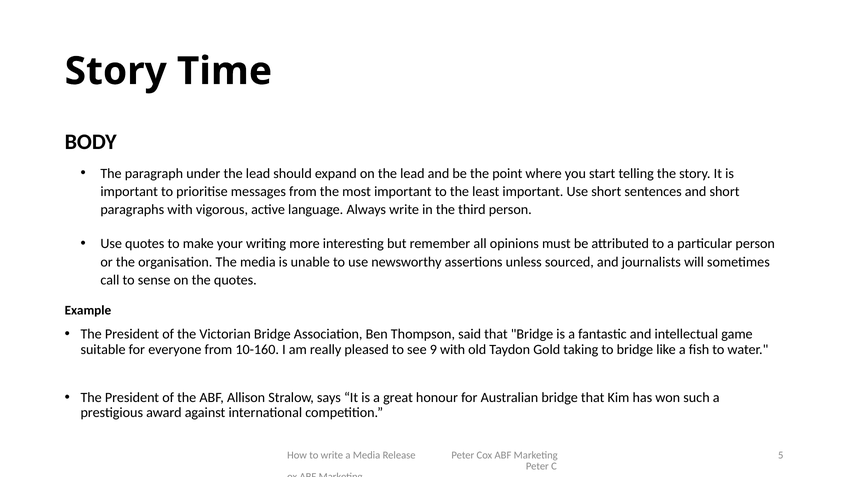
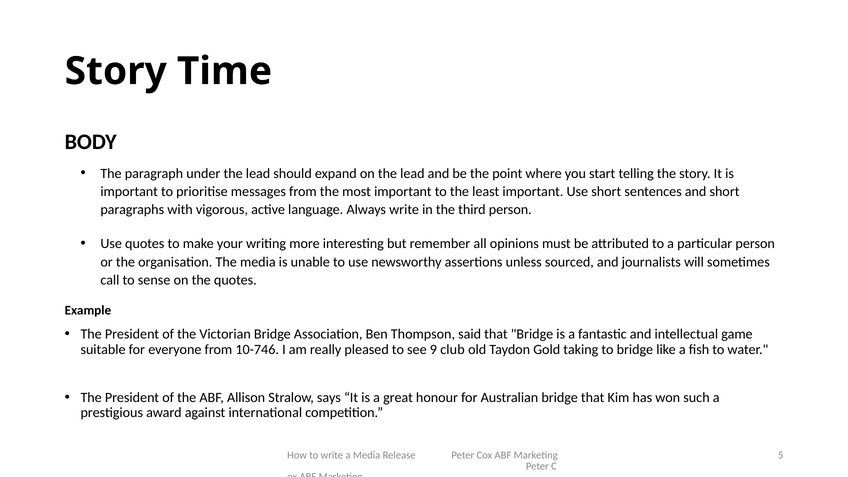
10-160: 10-160 -> 10-746 (257, 349)
9 with: with -> club (452, 349)
